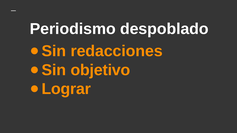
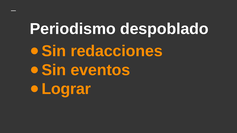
objetivo: objetivo -> eventos (100, 70)
